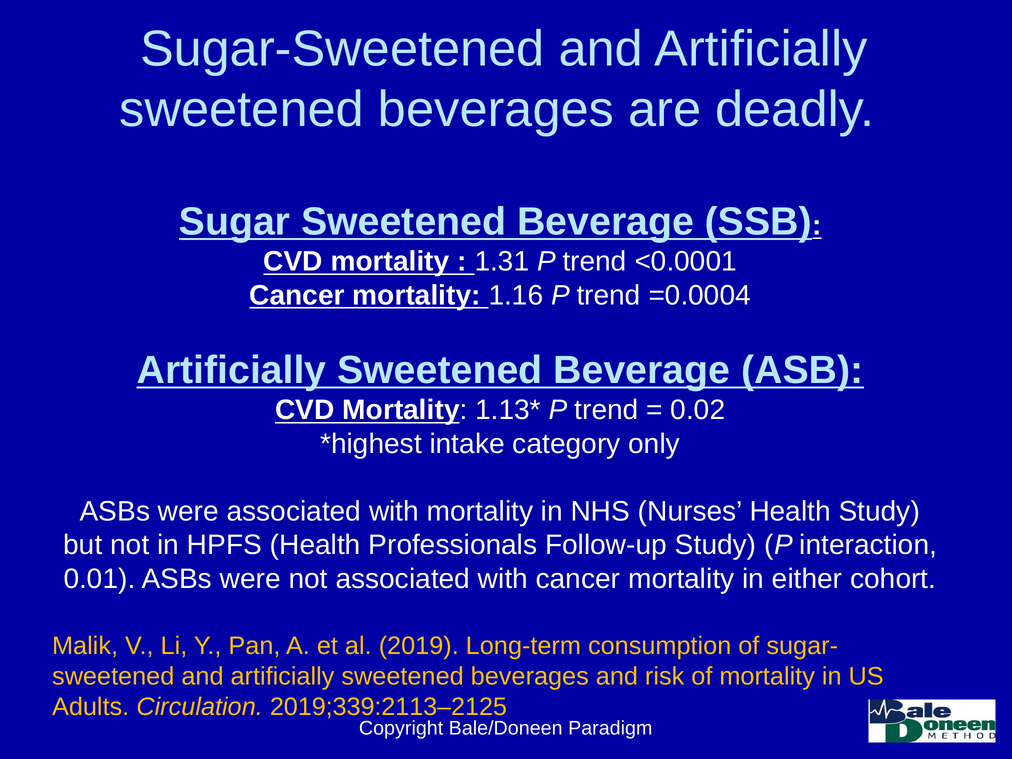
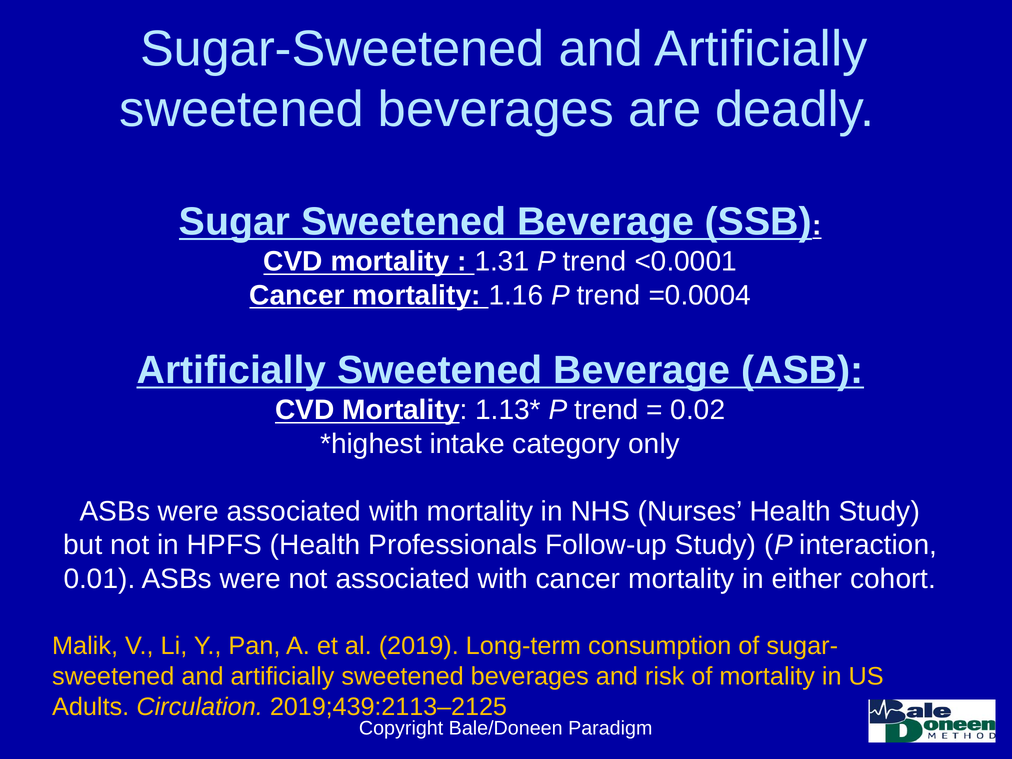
2019;339:2113–2125: 2019;339:2113–2125 -> 2019;439:2113–2125 (388, 707)
